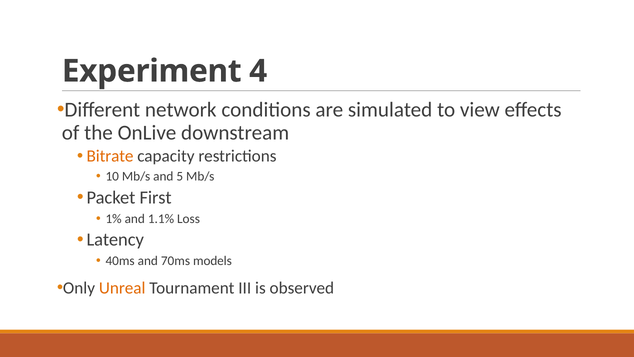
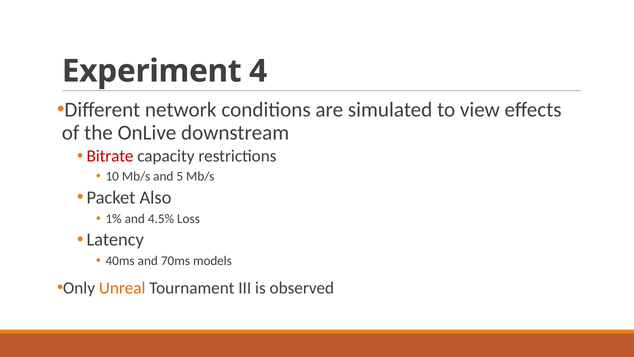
Bitrate colour: orange -> red (110, 156)
First: First -> Also (156, 197)
1.1%: 1.1% -> 4.5% (161, 218)
